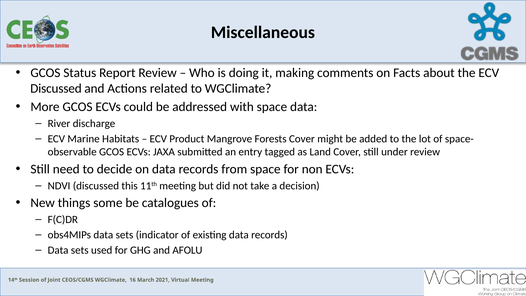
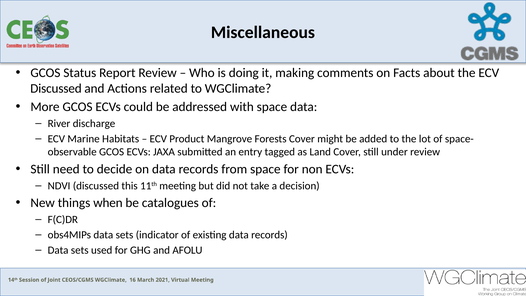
some: some -> when (108, 203)
